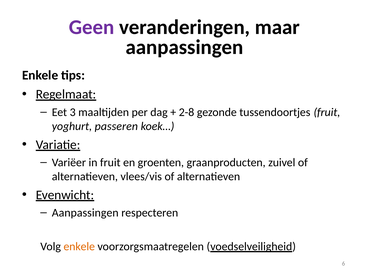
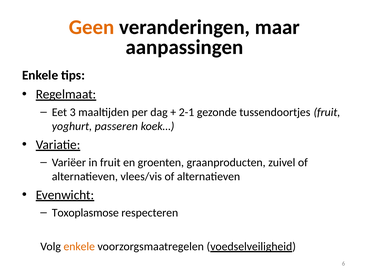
Geen colour: purple -> orange (92, 27)
2-8: 2-8 -> 2-1 (186, 112)
Aanpassingen: Aanpassingen -> Toxoplasmose (85, 212)
